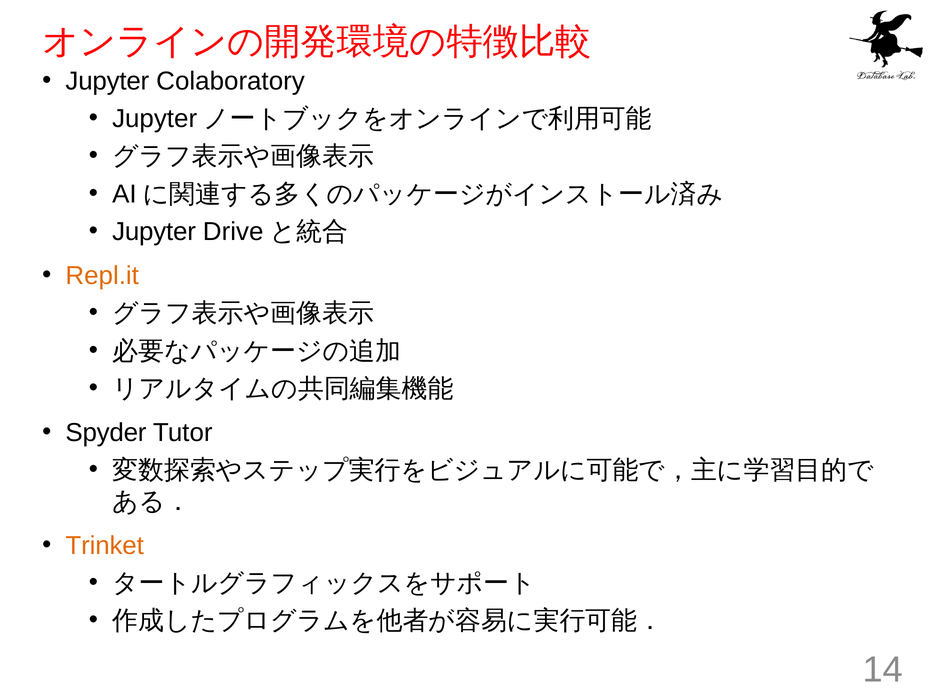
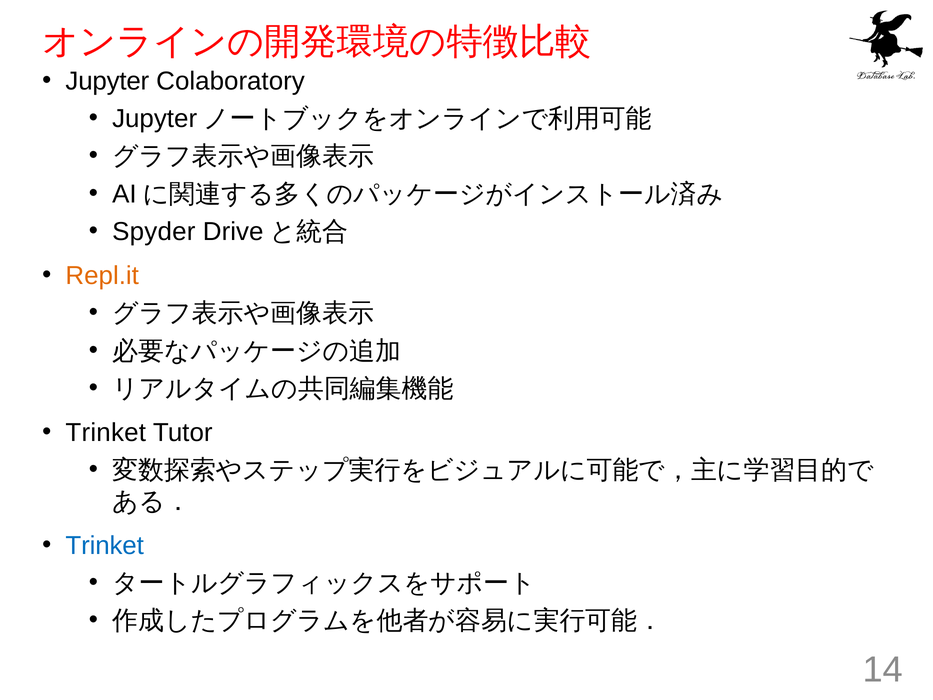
Jupyter: Jupyter -> Spyder (154, 231)
Spyder: Spyder -> Trinket (106, 433)
Trinket colour: orange -> blue (105, 545)
